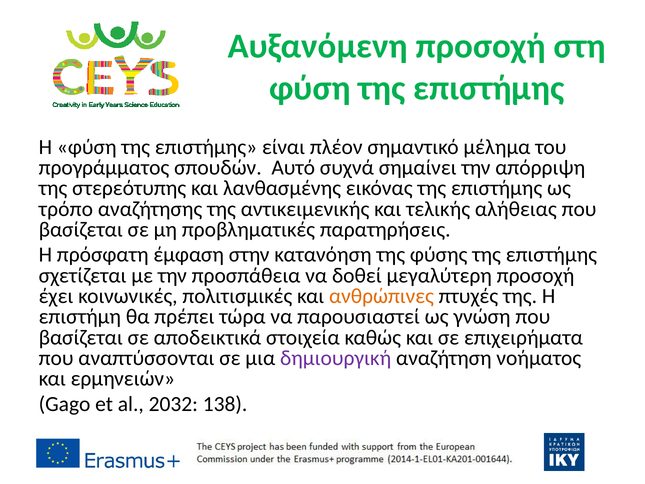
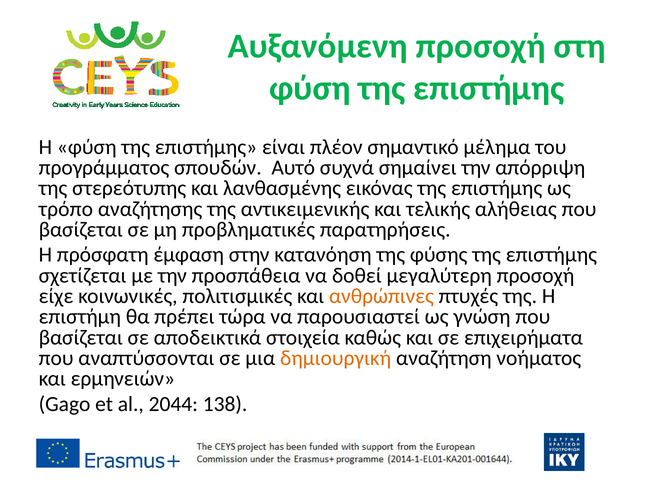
έχει: έχει -> είχε (56, 296)
δημιουργική colour: purple -> orange (336, 358)
2032: 2032 -> 2044 (173, 404)
